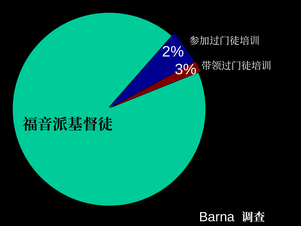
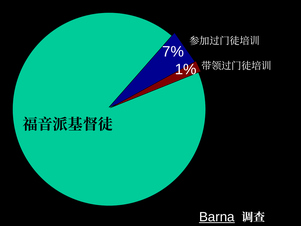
2%: 2% -> 7% (173, 52)
3%: 3% -> 1% (186, 69)
Barna underline: none -> present (217, 217)
